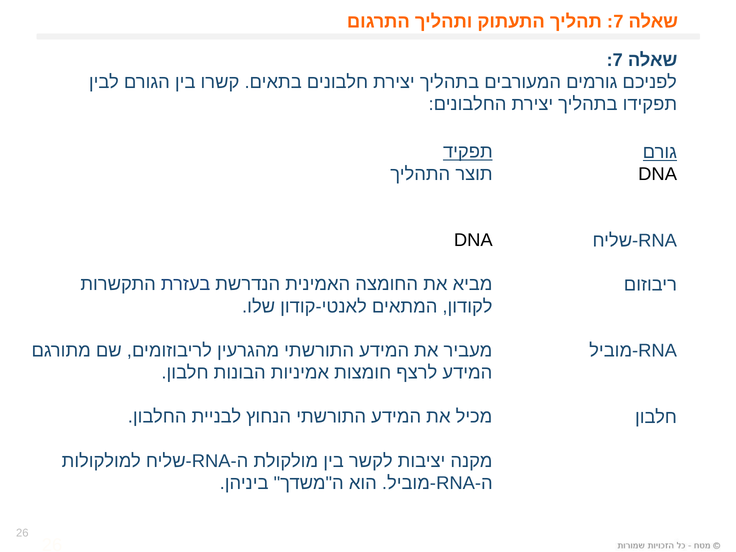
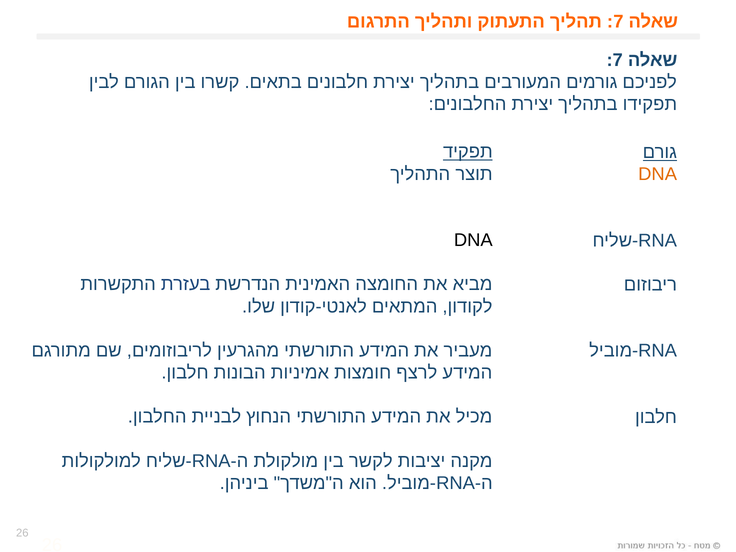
DNA colour: black -> orange (658, 174)
